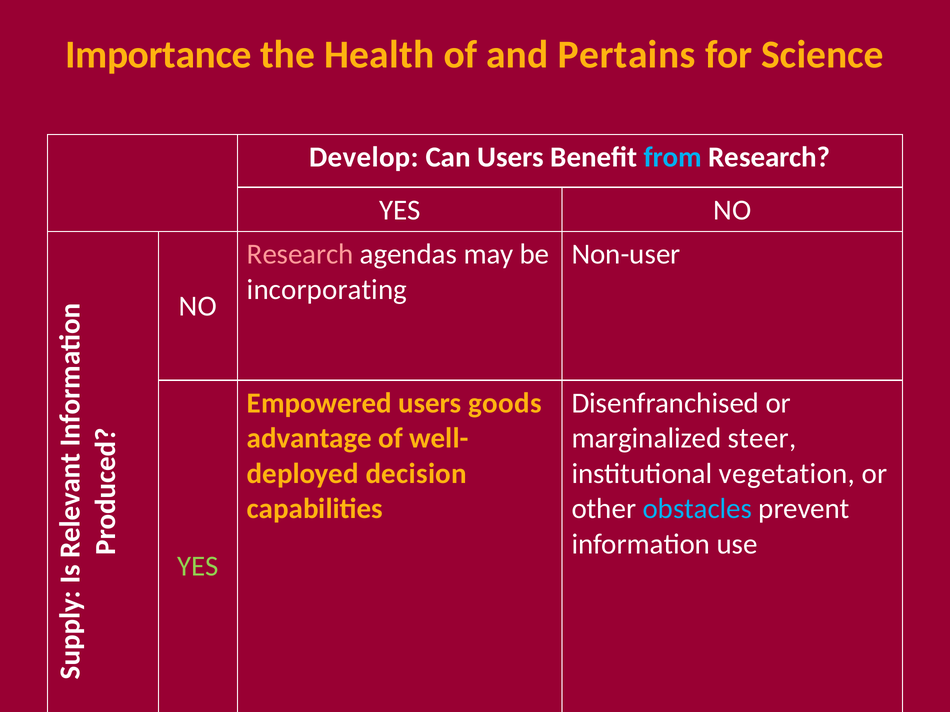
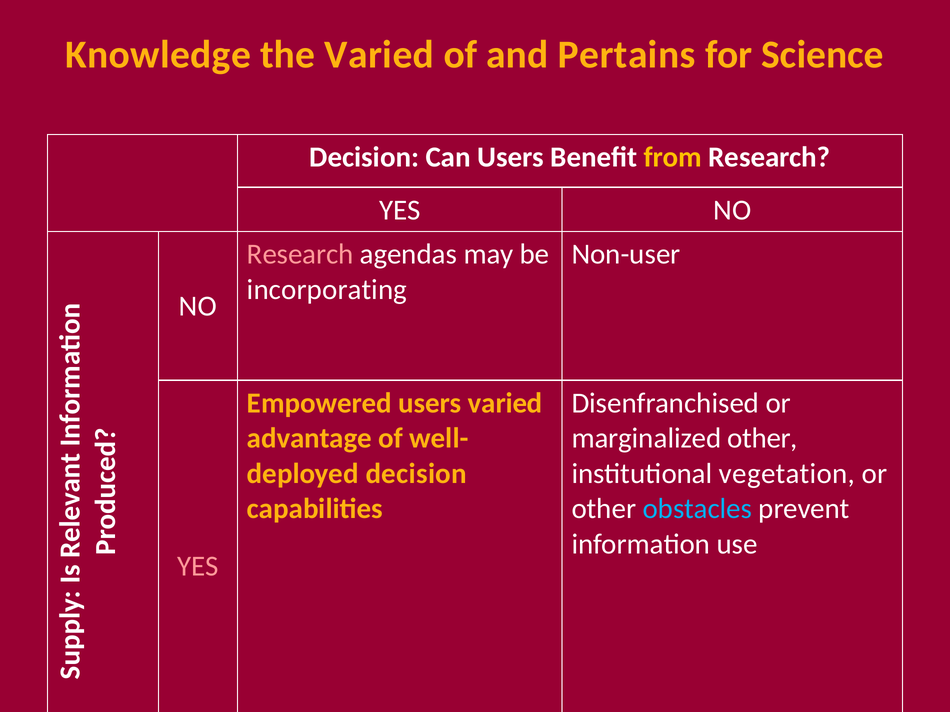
Importance: Importance -> Knowledge (158, 55)
the Health: Health -> Varied (379, 55)
Develop: Develop -> Decision (364, 157)
from colour: light blue -> yellow (673, 157)
users goods: goods -> varied (505, 403)
marginalized steer: steer -> other (762, 439)
YES colour: light green -> pink (198, 567)
